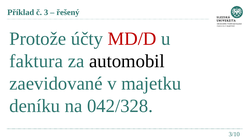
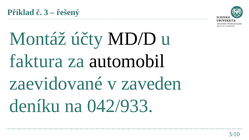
Protože: Protože -> Montáž (38, 39)
MD/D colour: red -> black (132, 39)
majetku: majetku -> zaveden (151, 83)
042/328: 042/328 -> 042/933 (120, 106)
